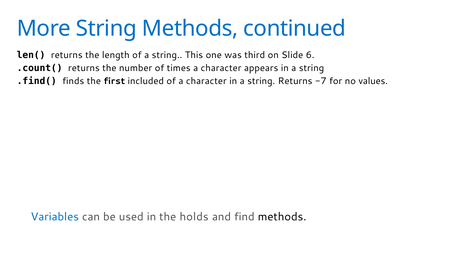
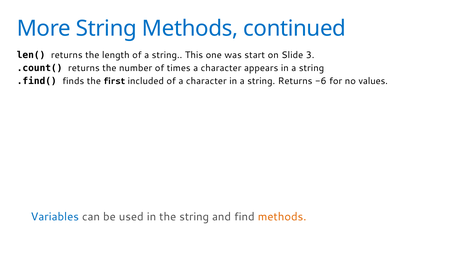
third: third -> start (255, 55)
6: 6 -> 3 (310, 55)
-7: -7 -> -6 (321, 81)
the holds: holds -> string (194, 217)
methods colour: black -> orange (282, 217)
